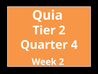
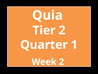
4: 4 -> 1 (74, 45)
